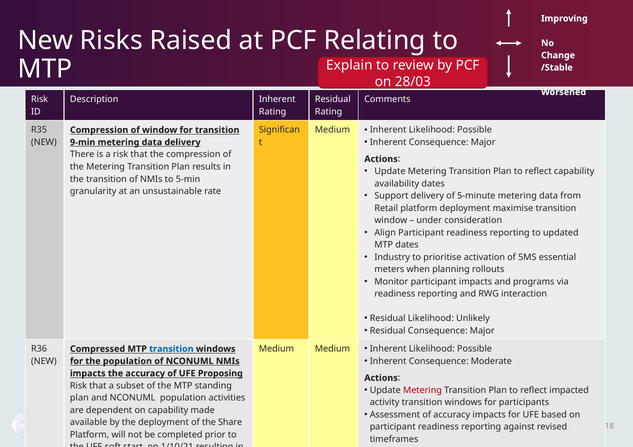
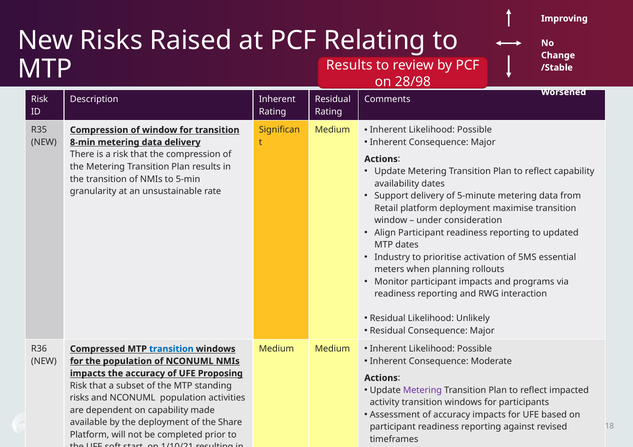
Explain: Explain -> Results (349, 66)
28/03: 28/03 -> 28/98 (413, 82)
9-min: 9-min -> 8-min (83, 142)
Metering colour: red -> purple (422, 391)
plan: plan -> risks (79, 398)
